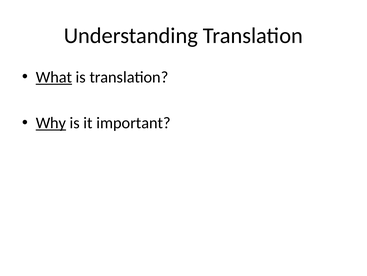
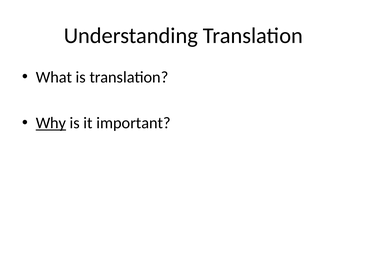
What underline: present -> none (54, 77)
